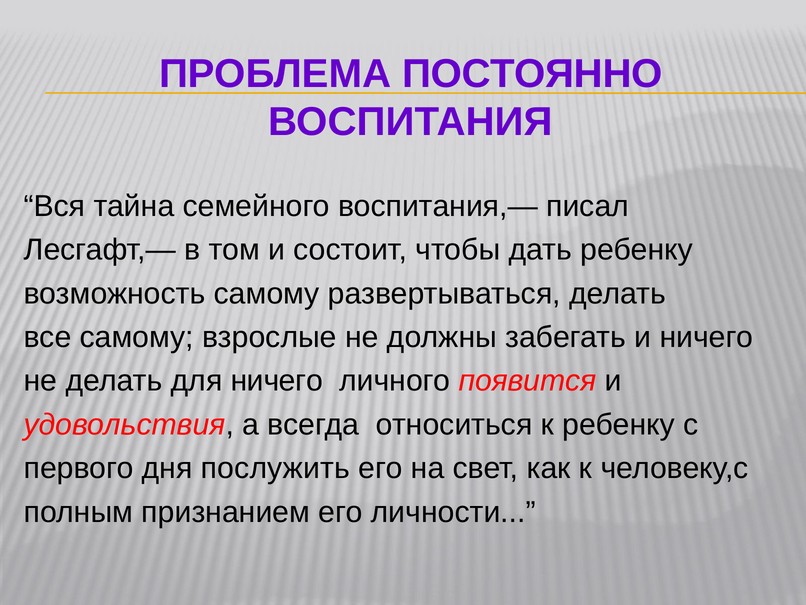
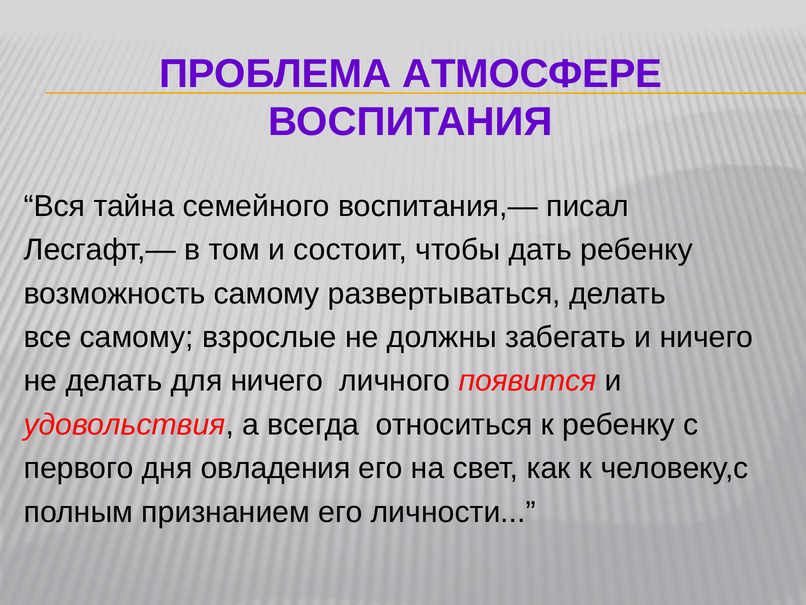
ПОСТОЯННО: ПОСТОЯННО -> АТМОСФЕРЕ (532, 74)
послужить: послужить -> овладения (276, 468)
